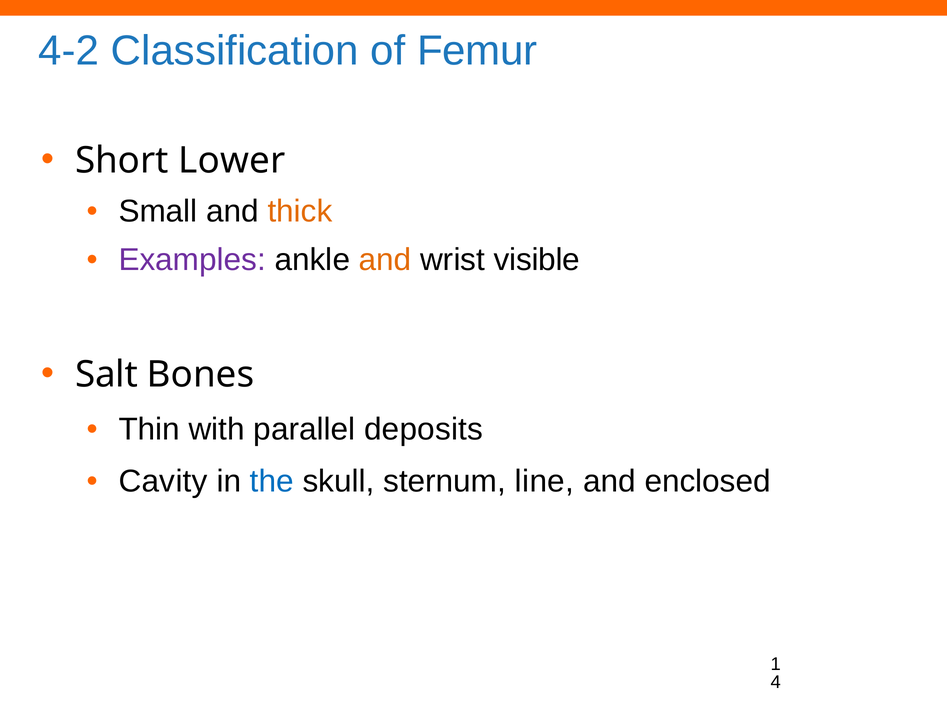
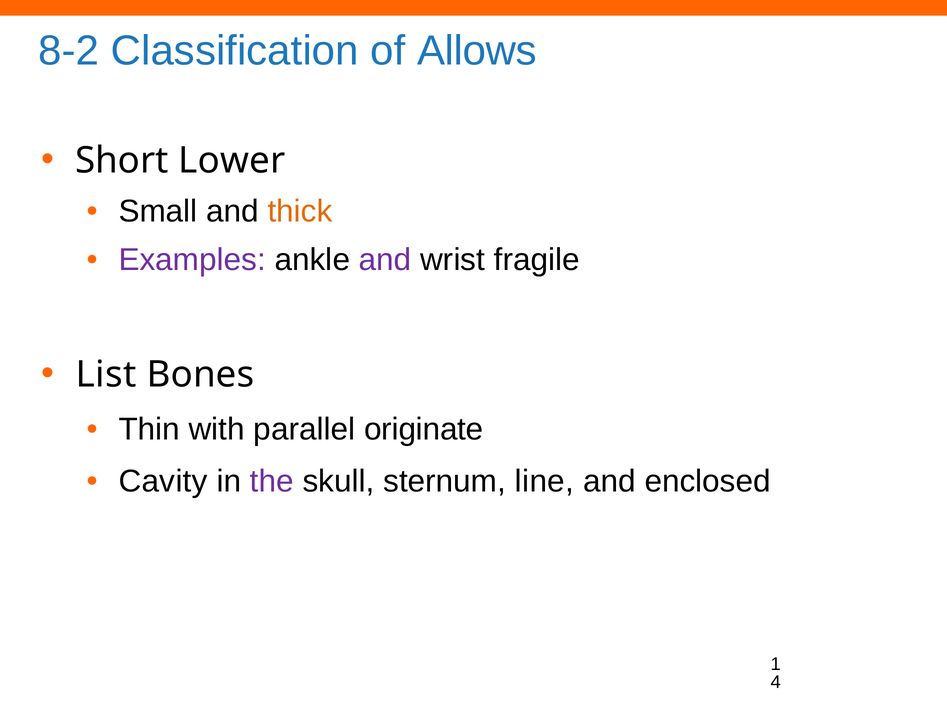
4-2: 4-2 -> 8-2 (69, 51)
Femur: Femur -> Allows (477, 51)
and colour: orange -> purple (385, 260)
visible: visible -> fragile (537, 260)
Salt: Salt -> List (106, 375)
deposits: deposits -> originate (424, 429)
the colour: blue -> purple (272, 481)
